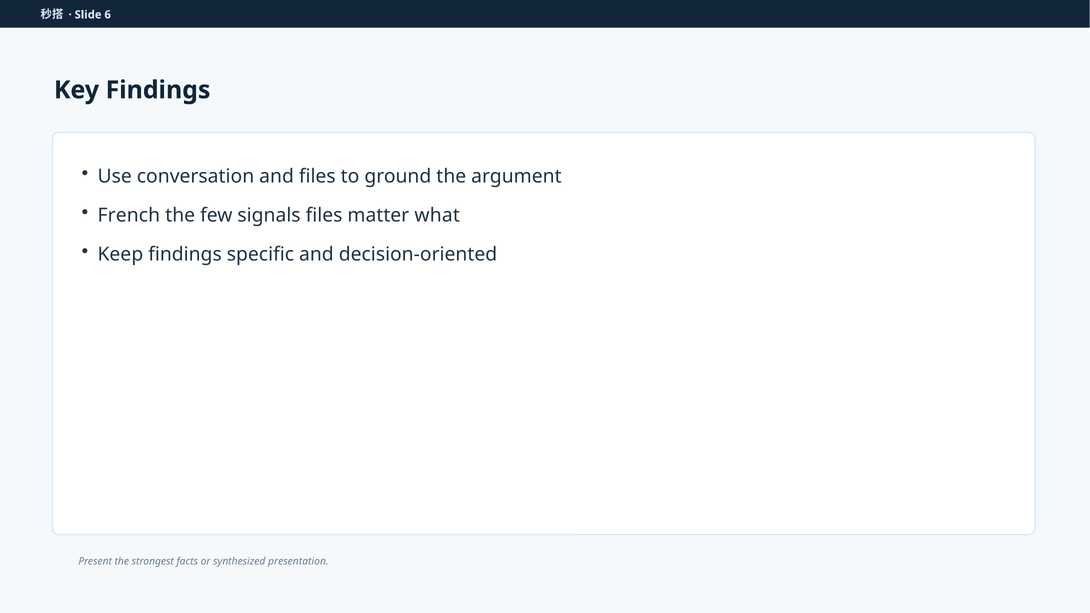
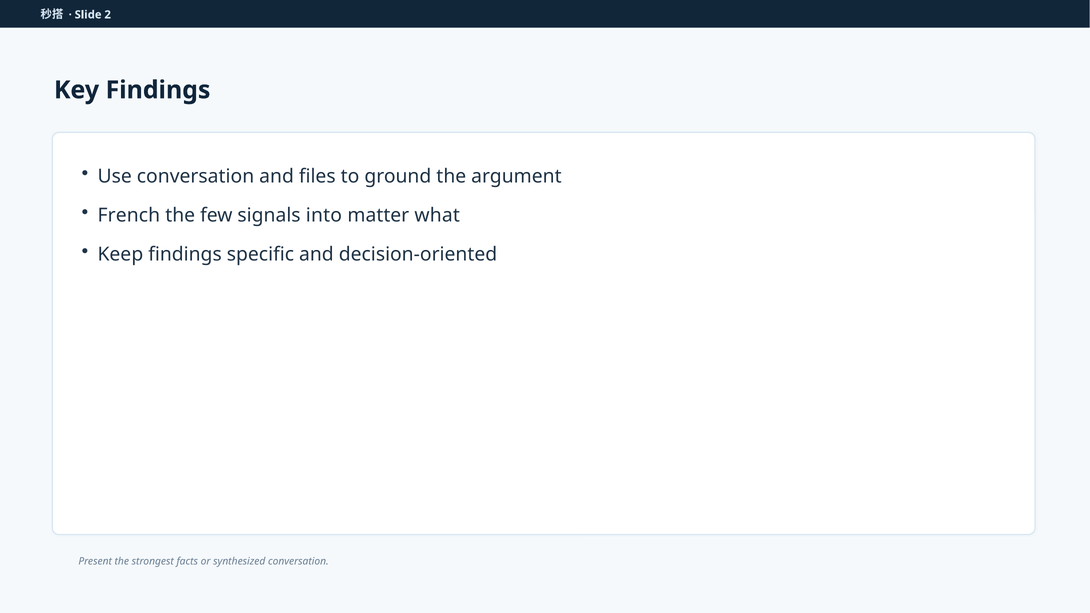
6: 6 -> 2 (108, 15)
signals files: files -> into (324, 215)
synthesized presentation: presentation -> conversation (298, 561)
